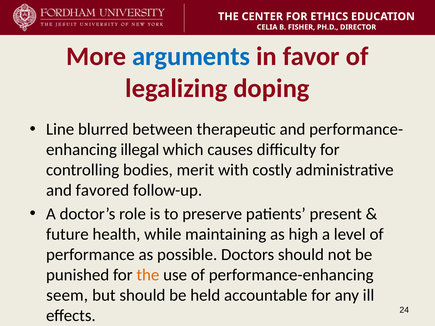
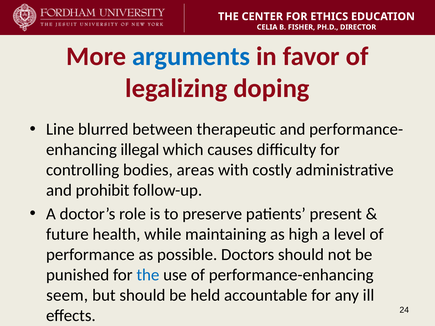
merit: merit -> areas (195, 170)
favored: favored -> prohibit (103, 190)
the colour: orange -> blue (148, 275)
